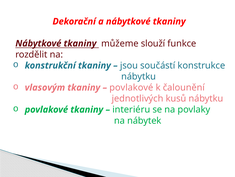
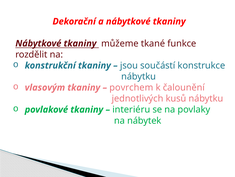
slouží: slouží -> tkané (153, 43)
povlakové: povlakové -> povrchem (131, 87)
